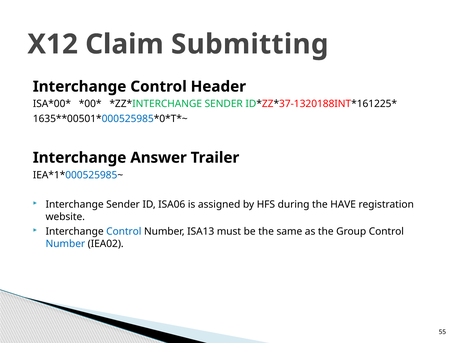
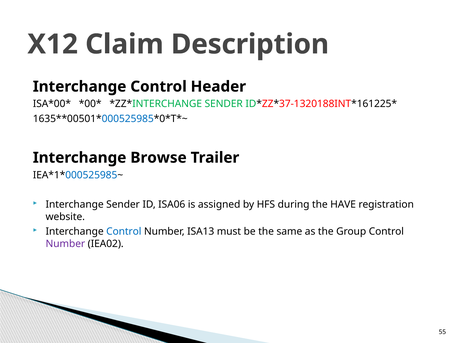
Submitting: Submitting -> Description (250, 44)
Answer: Answer -> Browse (158, 158)
Number colour: blue -> purple (65, 243)
